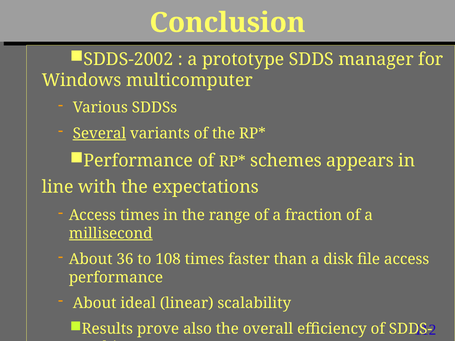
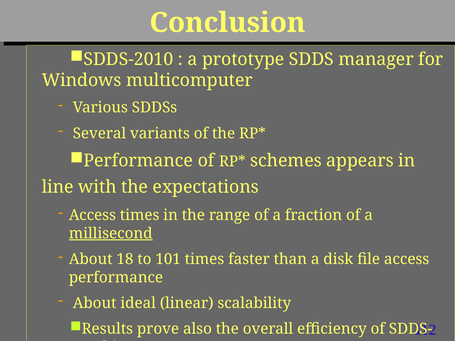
SDDS-2002: SDDS-2002 -> SDDS-2010 (128, 59)
Several underline: present -> none (99, 133)
36: 36 -> 18 (125, 259)
108: 108 -> 101 (168, 259)
